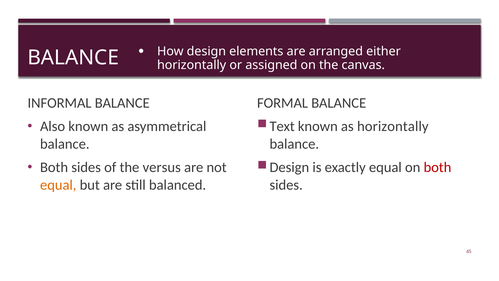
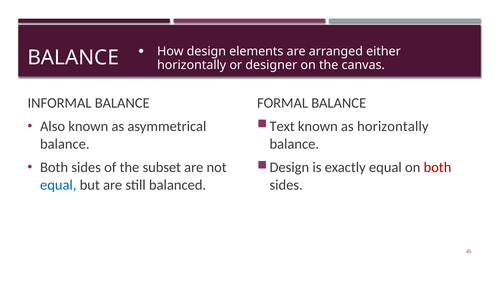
assigned: assigned -> designer (271, 65)
versus: versus -> subset (162, 167)
equal colour: orange -> blue (58, 185)
